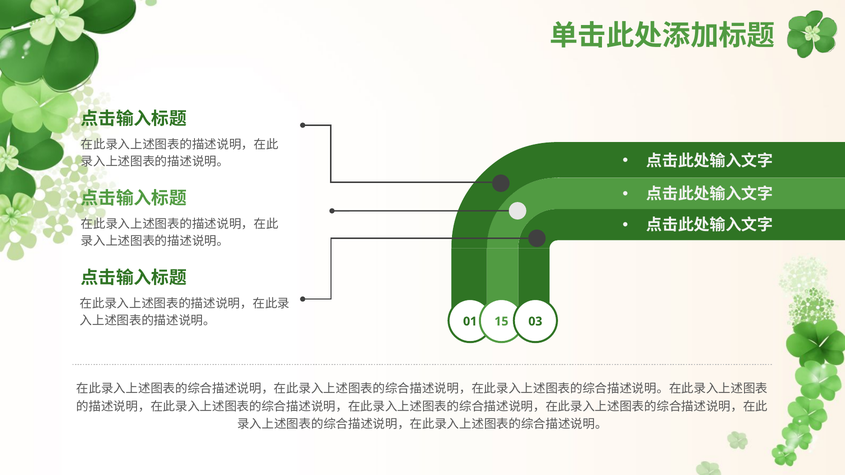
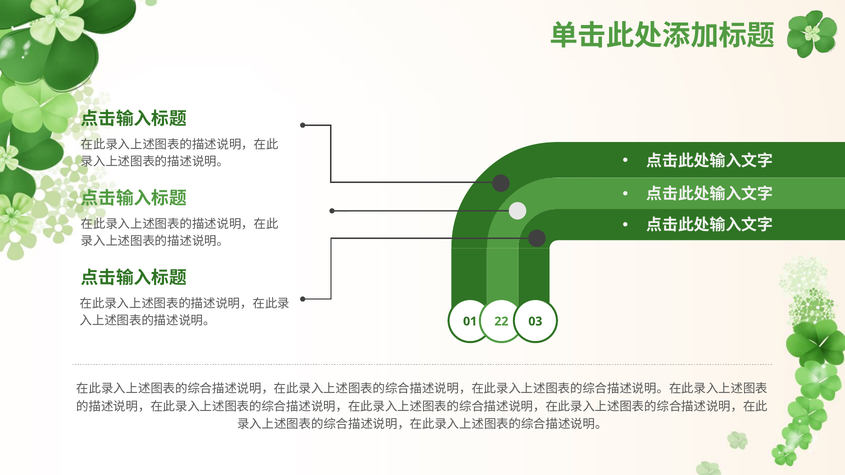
15: 15 -> 22 (501, 322)
